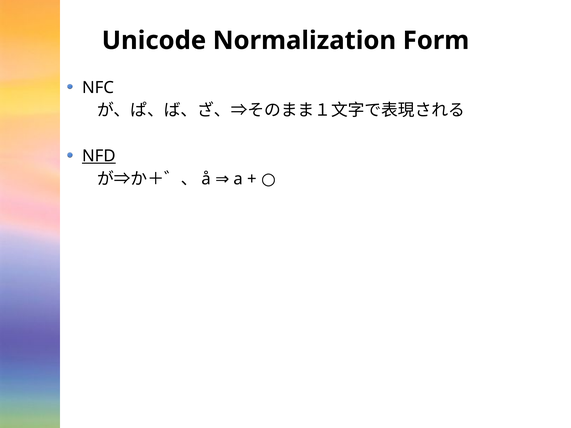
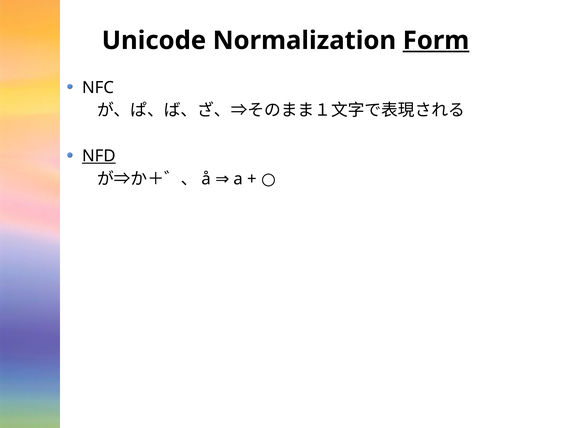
Form underline: none -> present (436, 41)
